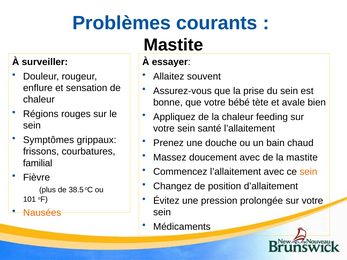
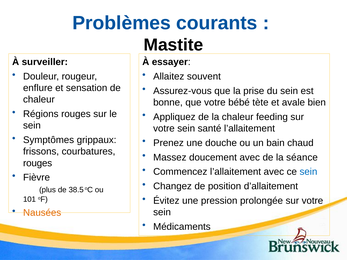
la mastite: mastite -> séance (302, 157)
familial: familial -> rouges (38, 163)
sein colour: orange -> blue (308, 172)
